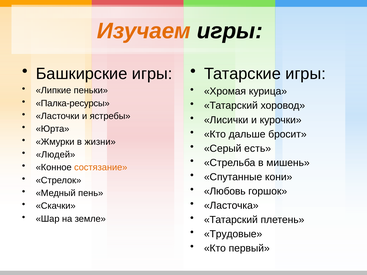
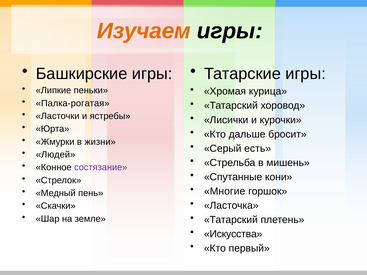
Палка-ресурсы: Палка-ресурсы -> Палка-рогатая (73, 103)
состязание colour: orange -> purple (101, 168)
Любовь: Любовь -> Многие (225, 191)
Трудовые: Трудовые -> Искусства (233, 234)
